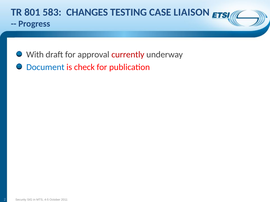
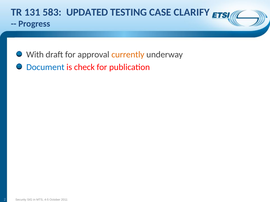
801: 801 -> 131 (32, 12)
CHANGES: CHANGES -> UPDATED (87, 12)
LIAISON: LIAISON -> CLARIFY (192, 12)
currently colour: red -> orange (128, 55)
